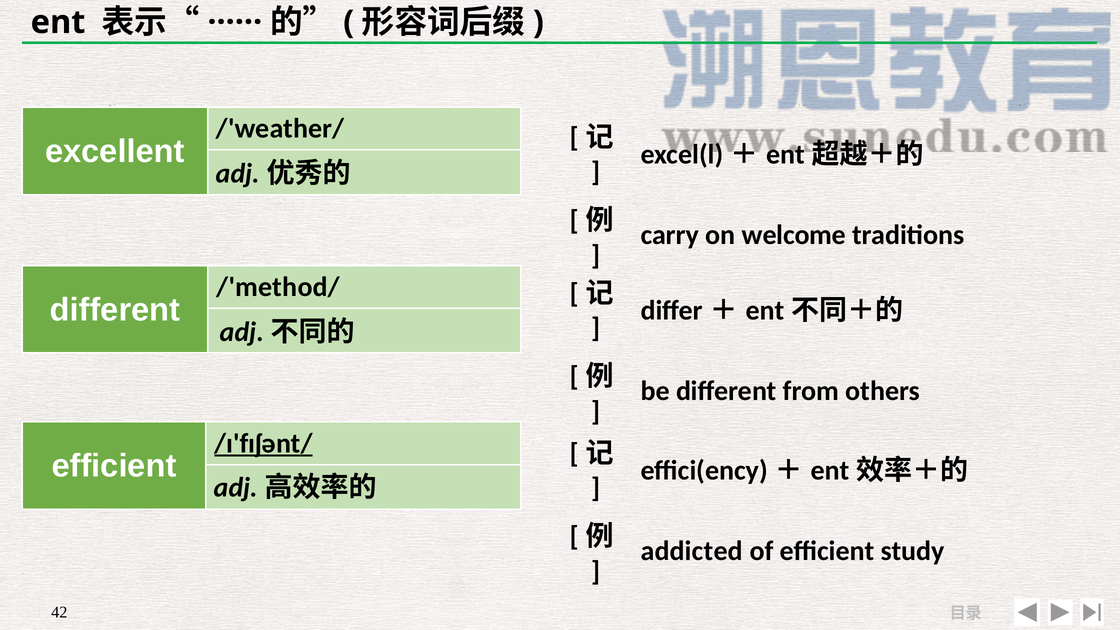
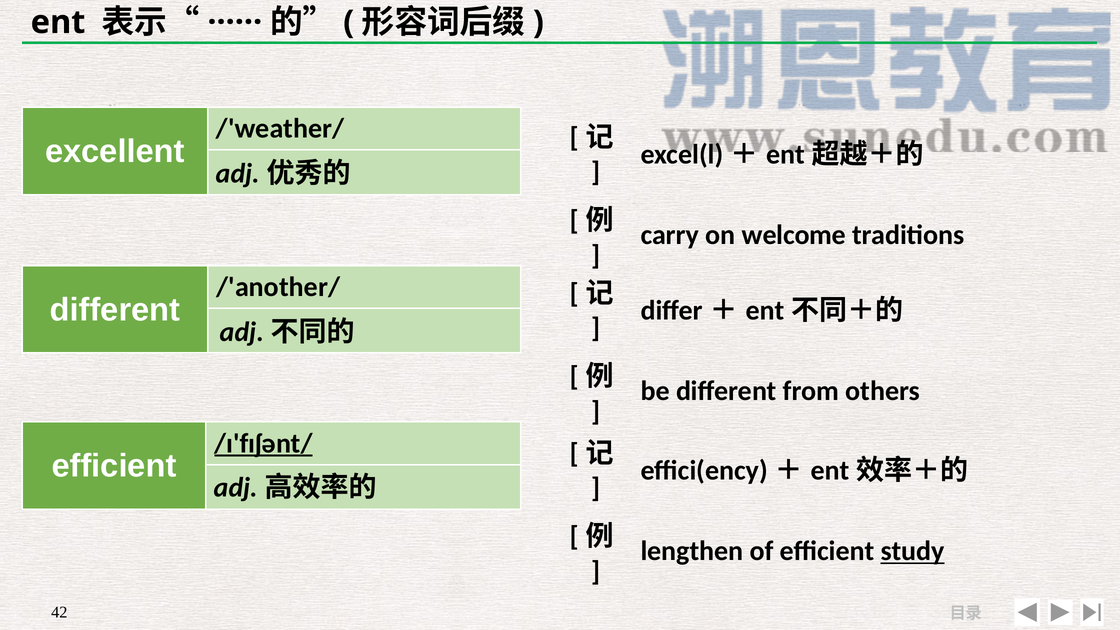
/'method/: /'method/ -> /'another/ (278, 287)
addicted: addicted -> lengthen (692, 551)
study underline: none -> present (913, 551)
